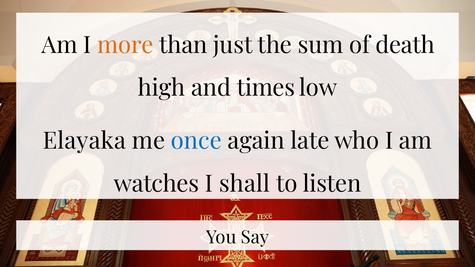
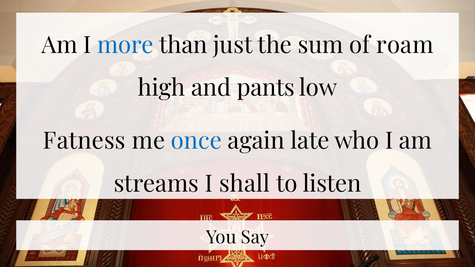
more colour: orange -> blue (125, 45)
death: death -> roam (405, 45)
times: times -> pants (266, 88)
Elayaka: Elayaka -> Fatness (84, 141)
watches: watches -> streams (156, 184)
